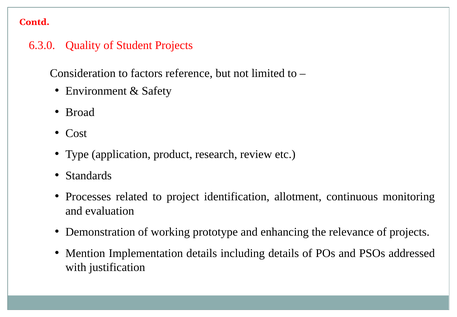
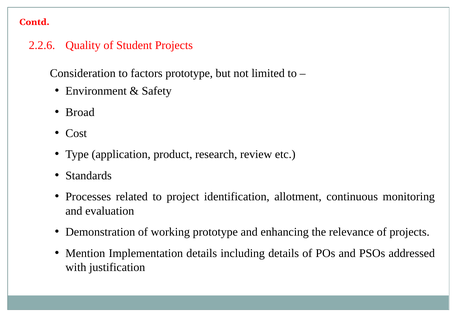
6.3.0: 6.3.0 -> 2.2.6 (42, 45)
factors reference: reference -> prototype (189, 73)
